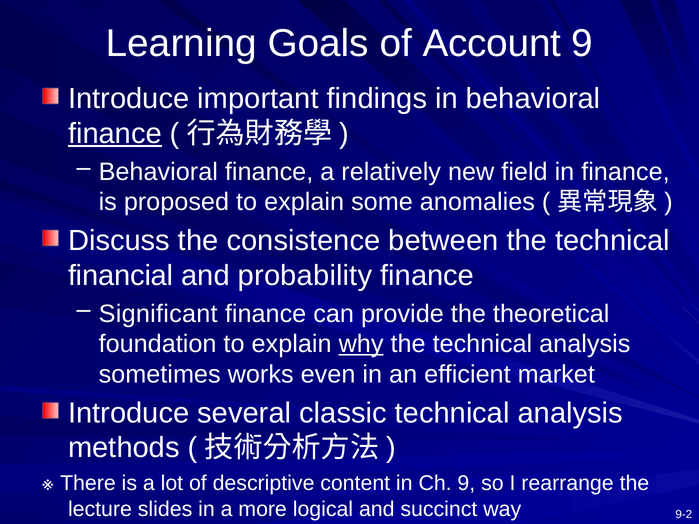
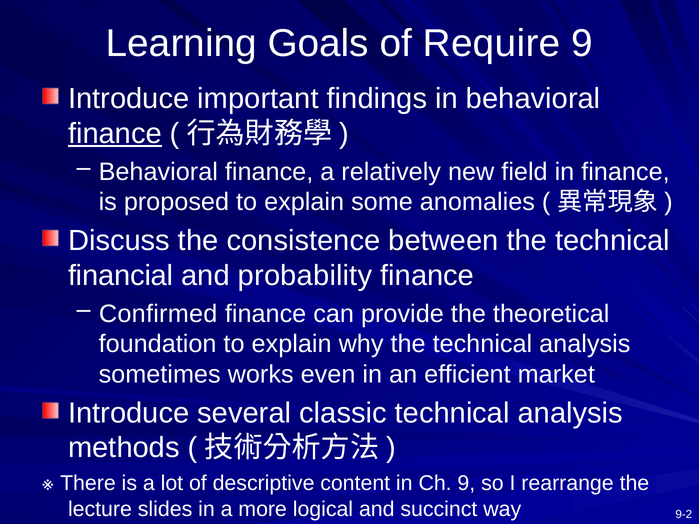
Account: Account -> Require (492, 43)
Significant: Significant -> Confirmed (158, 314)
why underline: present -> none (361, 344)
